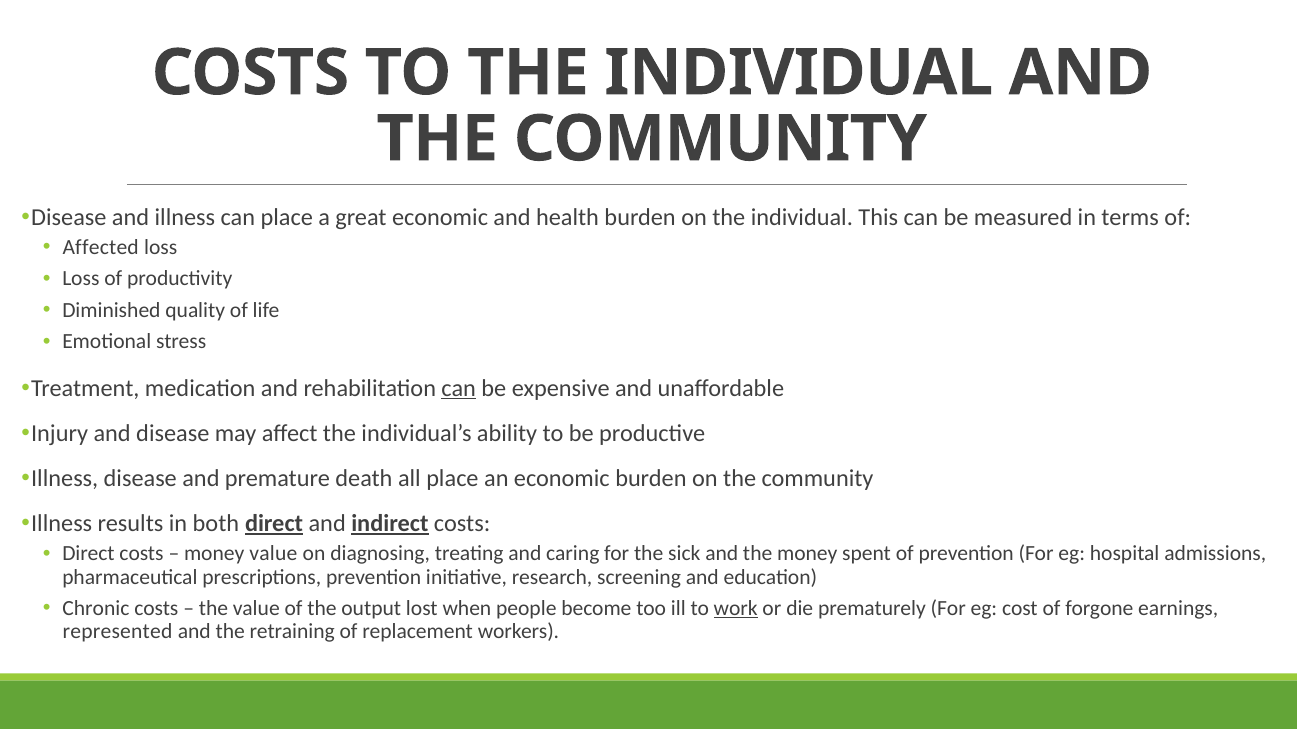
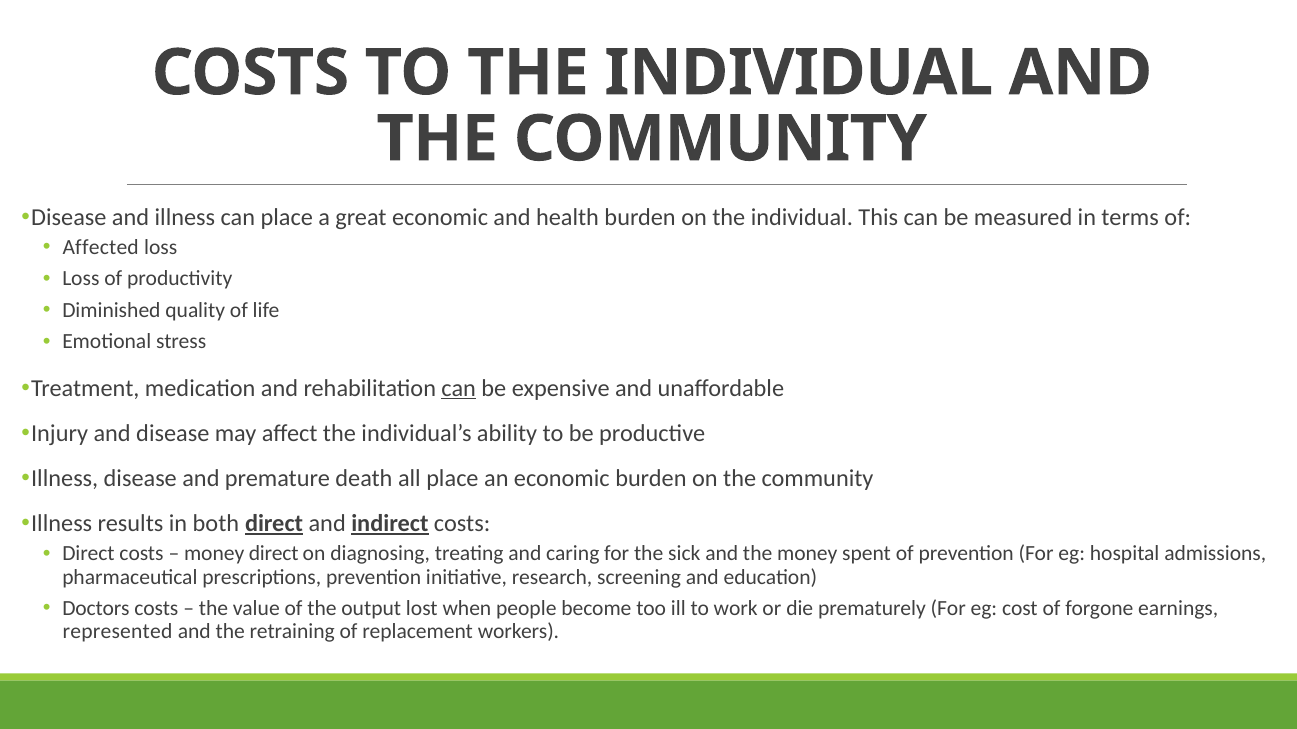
money value: value -> direct (274, 554)
Chronic: Chronic -> Doctors (96, 609)
work underline: present -> none (736, 609)
